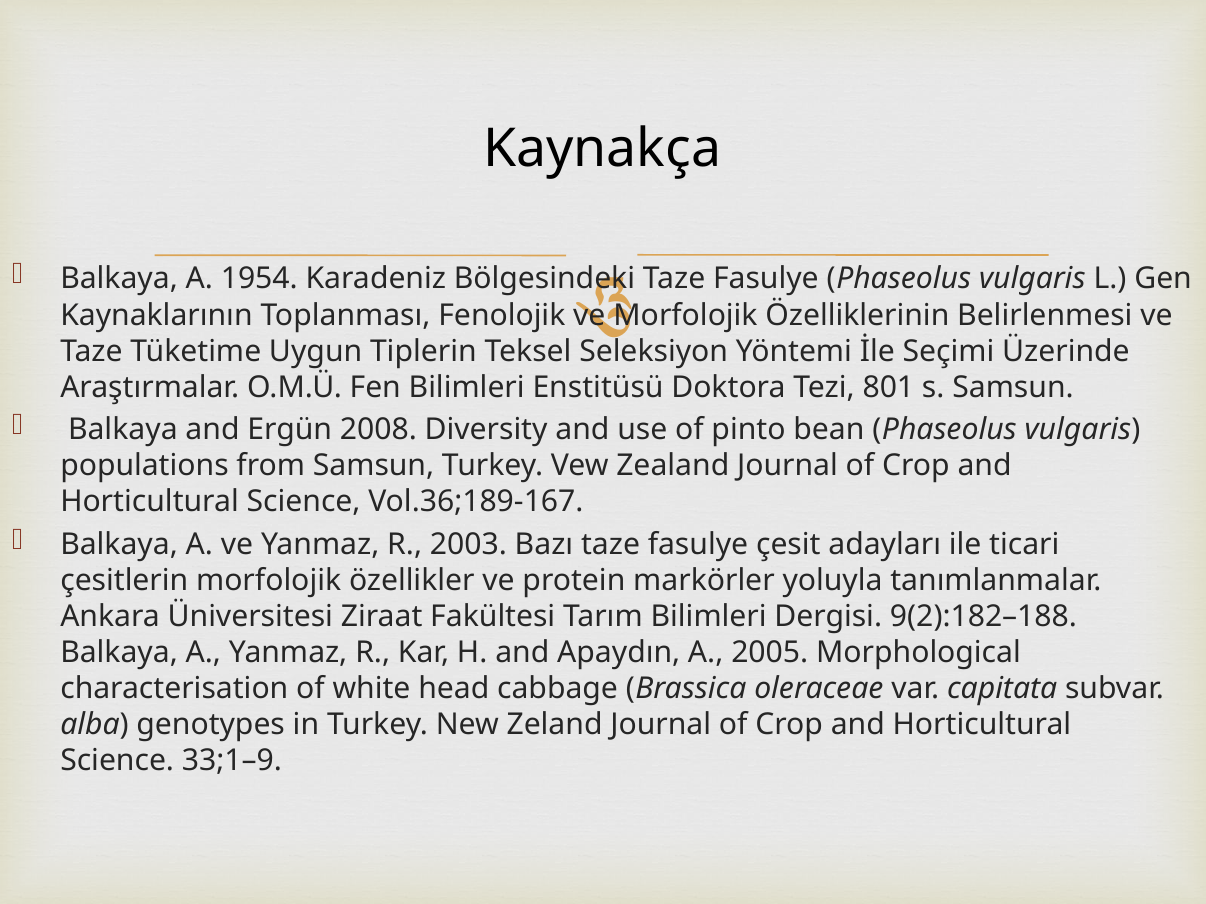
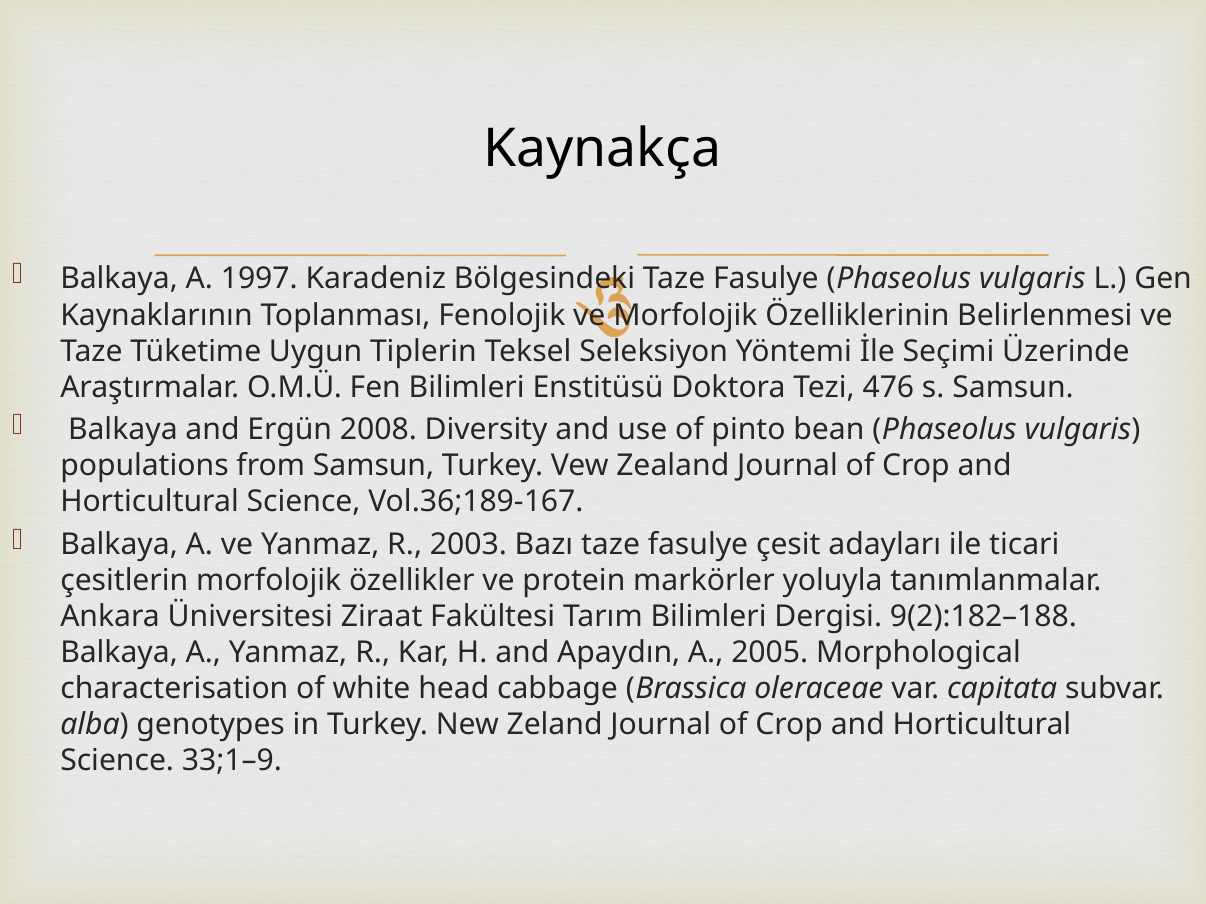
1954: 1954 -> 1997 (259, 279)
801: 801 -> 476 (888, 388)
